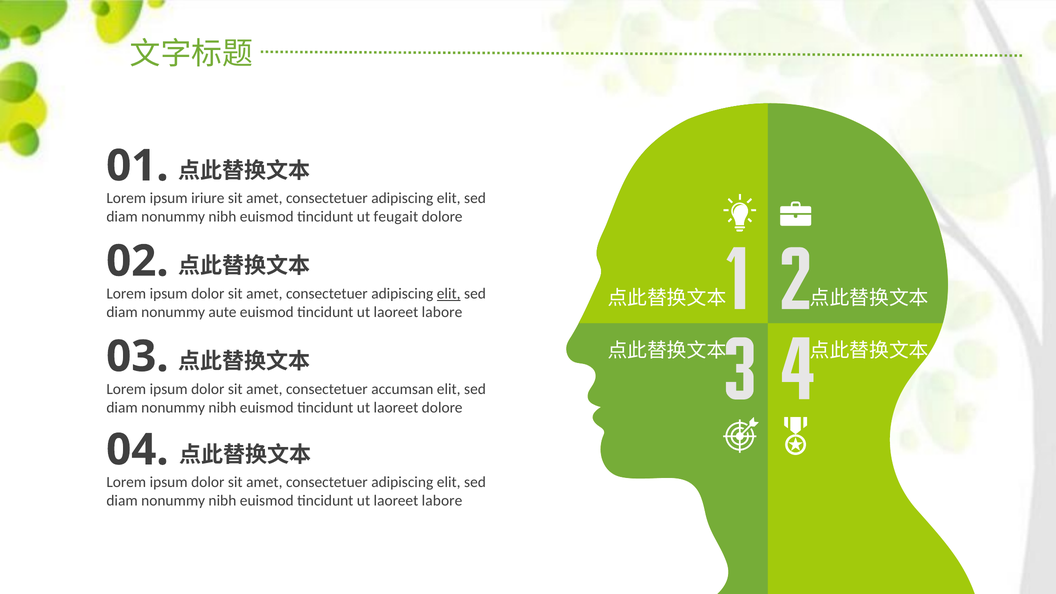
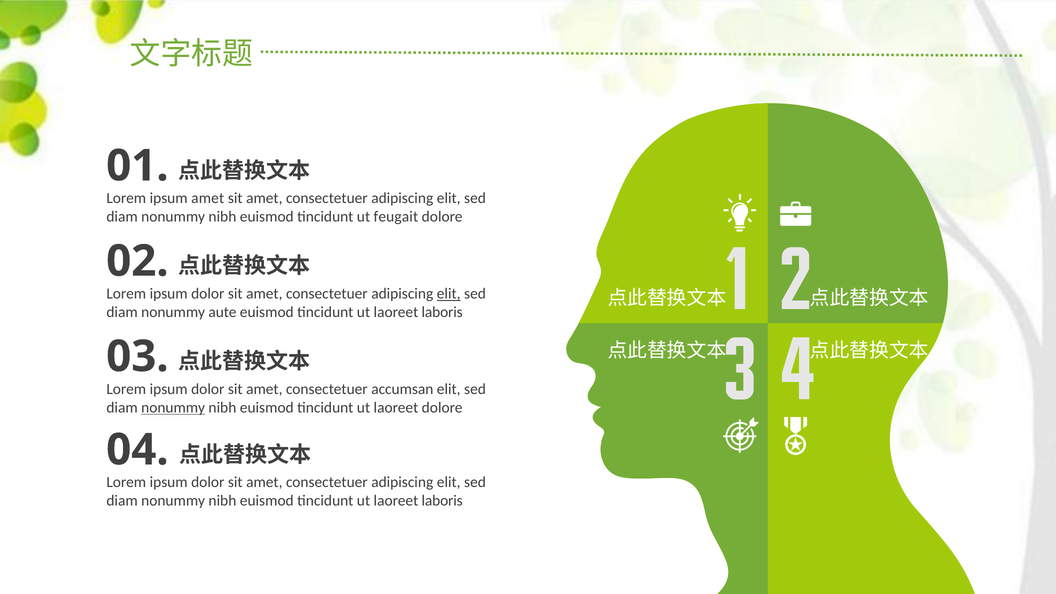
ipsum iriure: iriure -> amet (208, 198)
labore: labore -> laboris (442, 312)
nonummy underline: none -> present (173, 408)
labore: labore -> laboris (442, 501)
